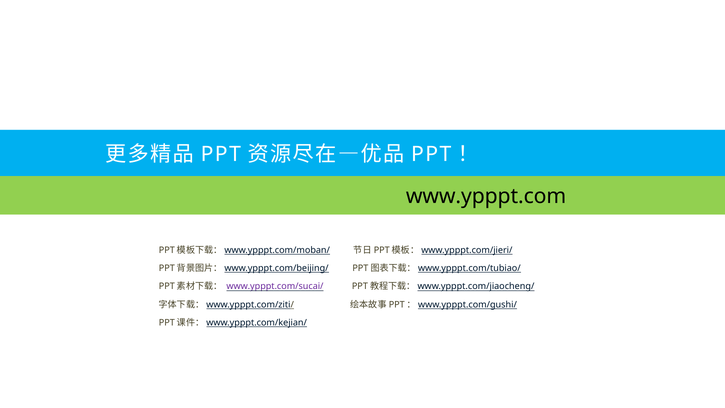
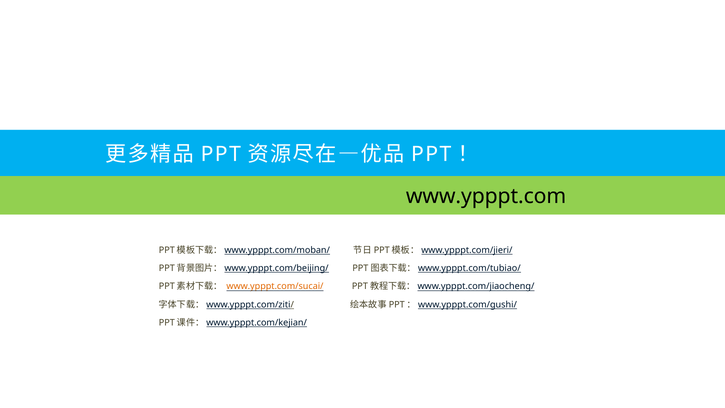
www.ypppt.com/sucai/ colour: purple -> orange (275, 286)
